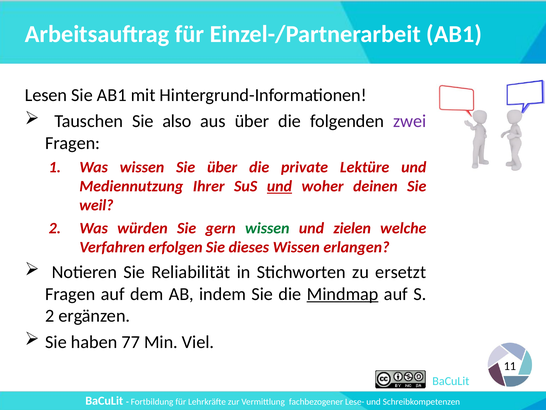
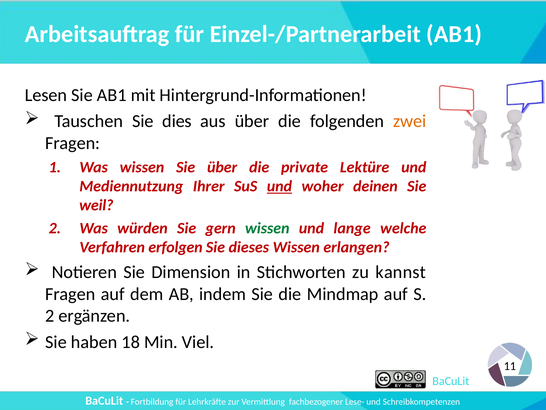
also: also -> dies (177, 121)
zwei colour: purple -> orange (410, 121)
zielen: zielen -> lange (352, 228)
Reliabilität: Reliabilität -> Dimension (191, 272)
ersetzt: ersetzt -> kannst (401, 272)
Mindmap underline: present -> none (343, 294)
77: 77 -> 18 (131, 342)
